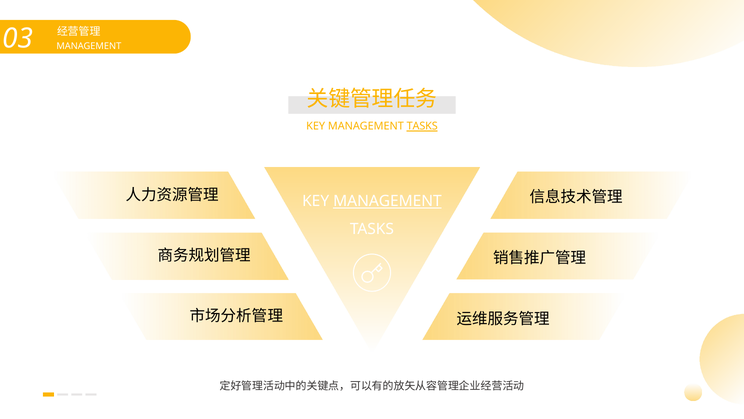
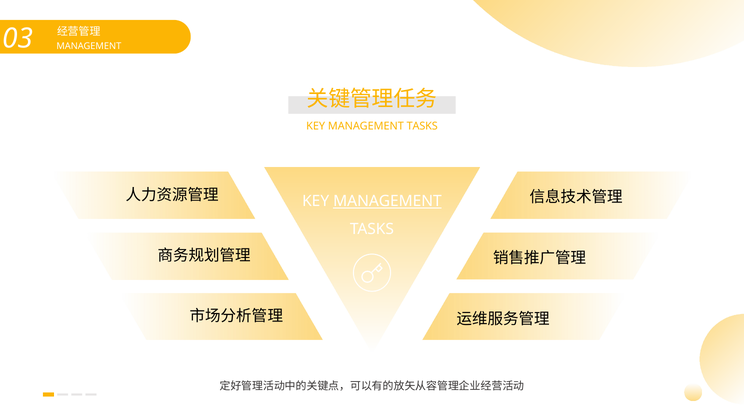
TASKS underline: present -> none (422, 126)
